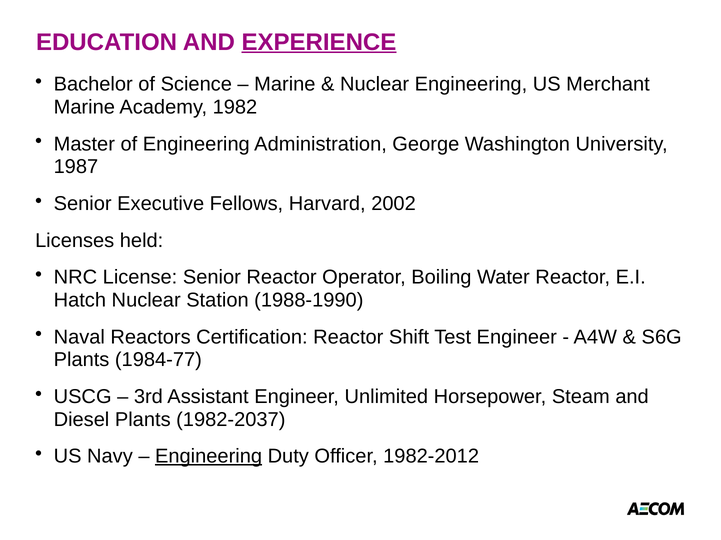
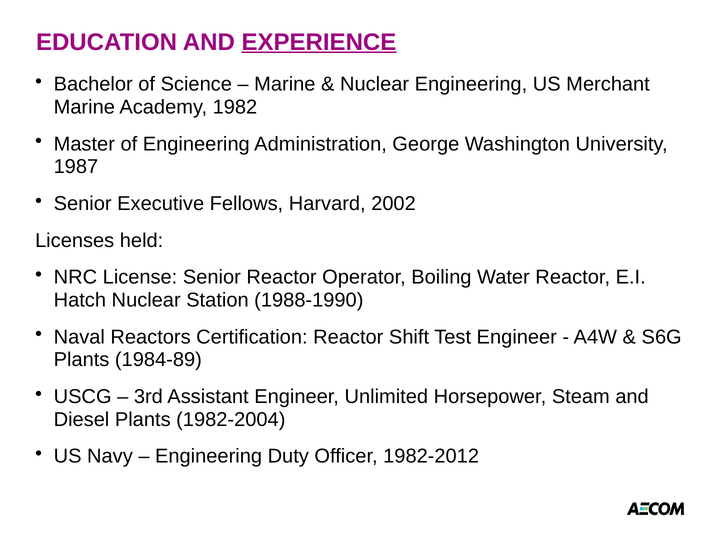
1984-77: 1984-77 -> 1984-89 (158, 360)
1982-2037: 1982-2037 -> 1982-2004 (231, 420)
Engineering underline: present -> none (209, 457)
